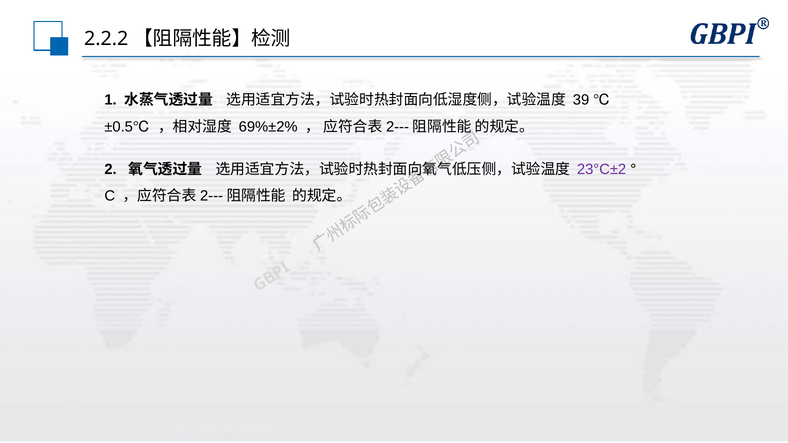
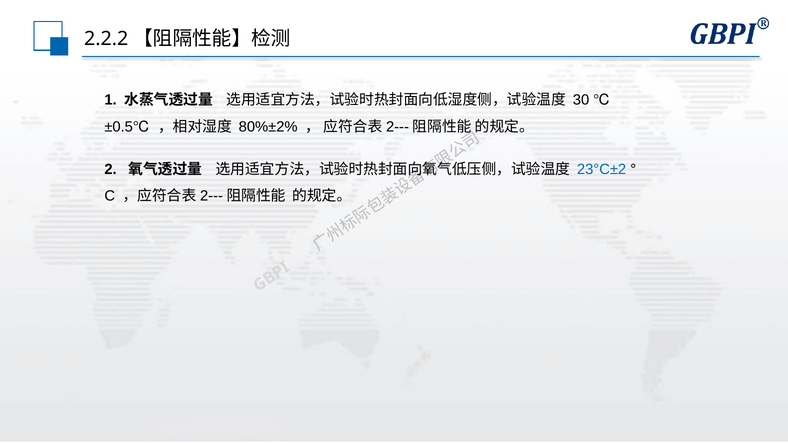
39: 39 -> 30 (581, 100)
69%±2%: 69%±2% -> 80%±2% (268, 127)
23°C±2 colour: purple -> blue (602, 169)
